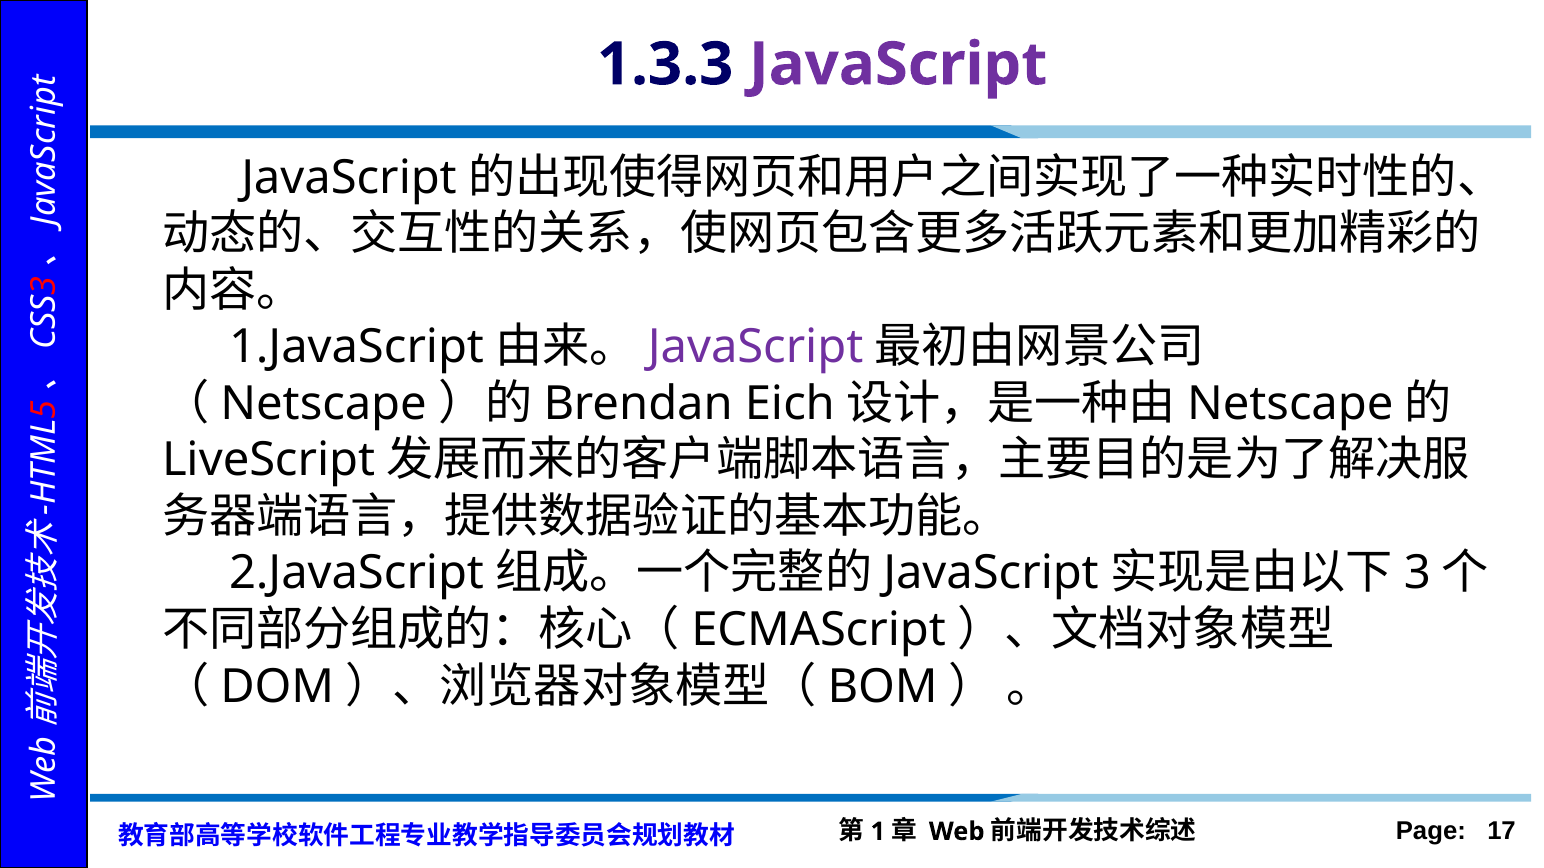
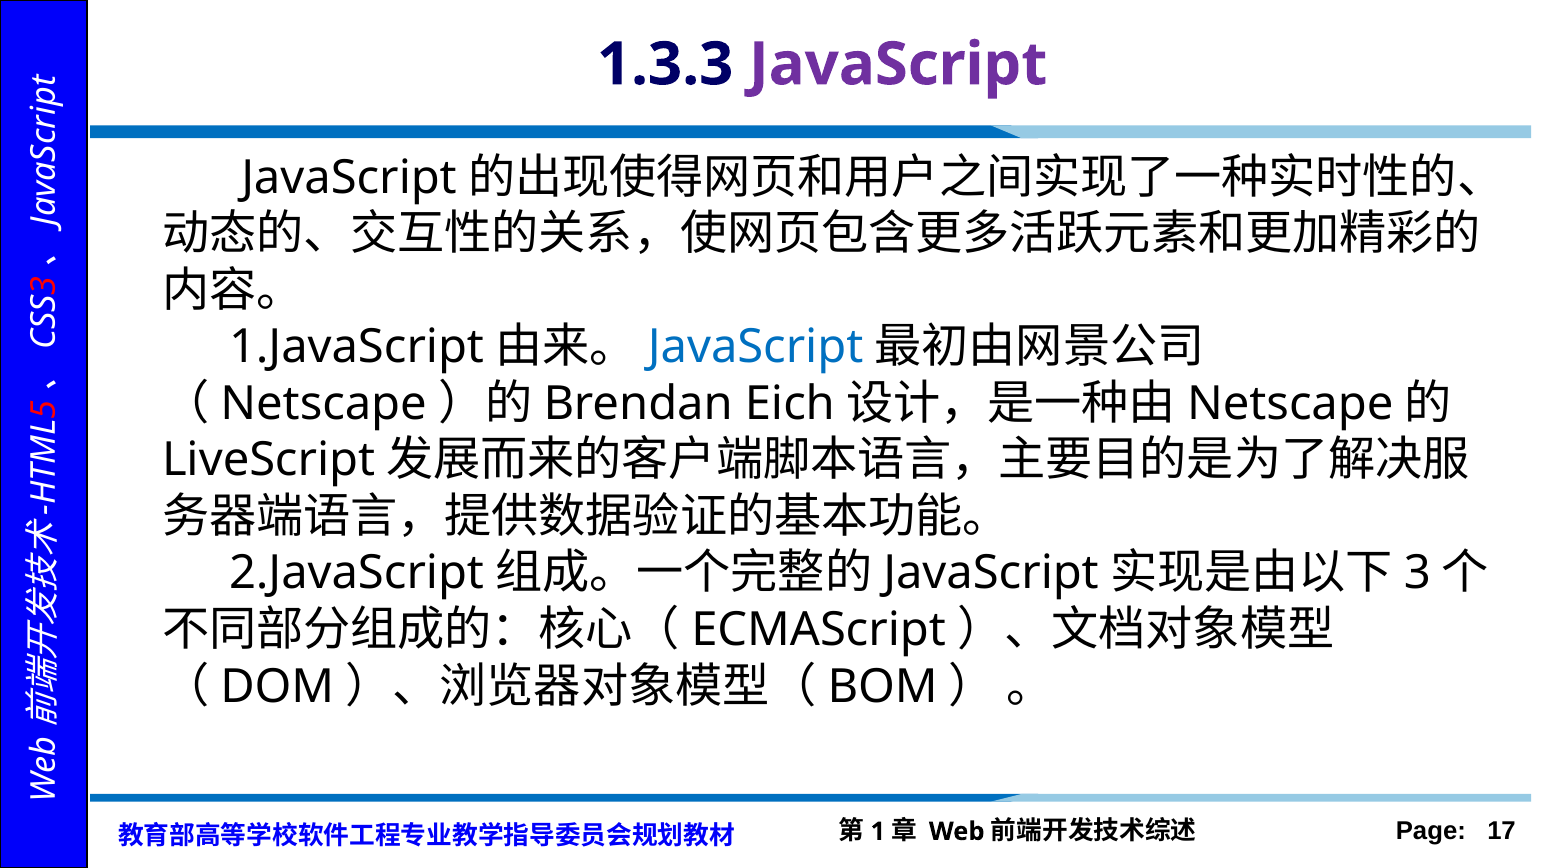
JavaScript colour: purple -> blue (756, 347)
